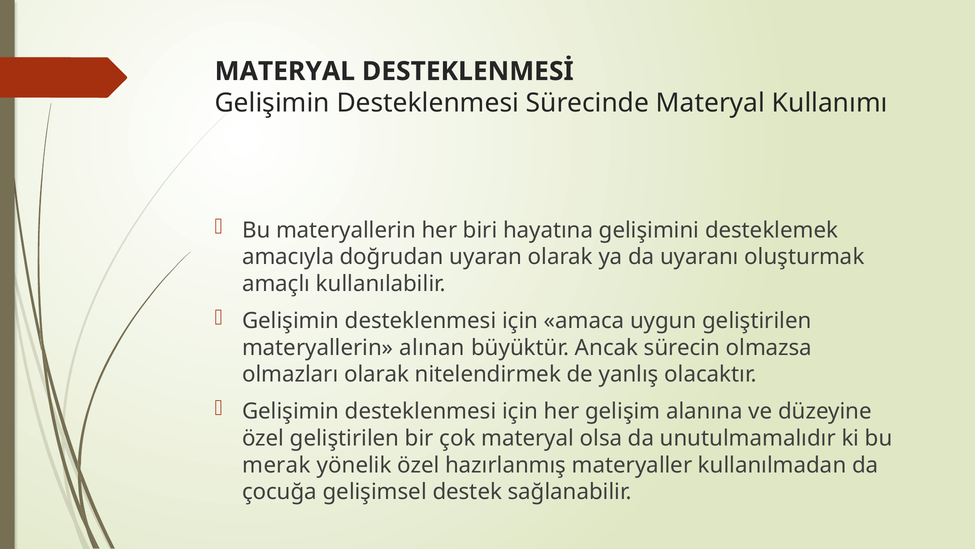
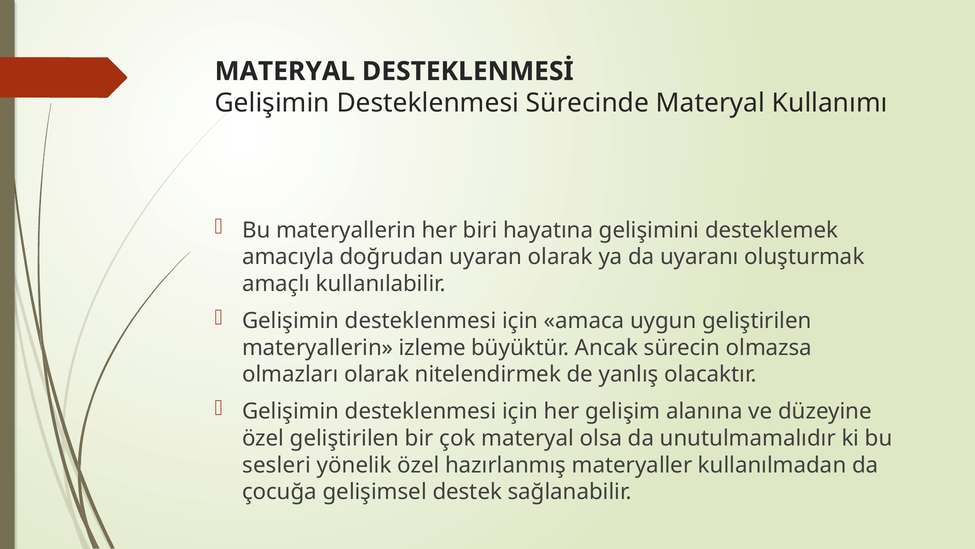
alınan: alınan -> izleme (432, 347)
merak: merak -> sesleri (277, 465)
